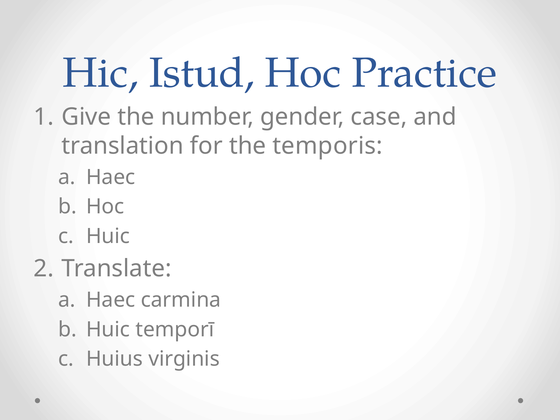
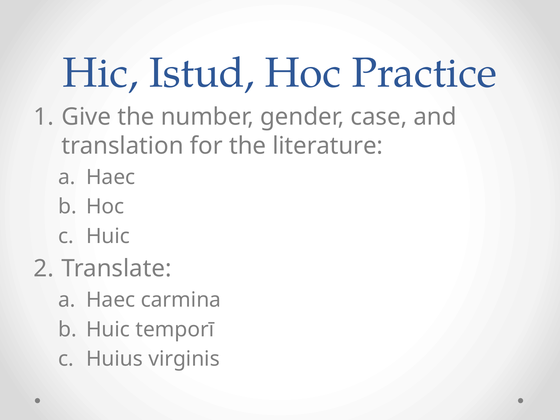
temporis: temporis -> literature (328, 146)
